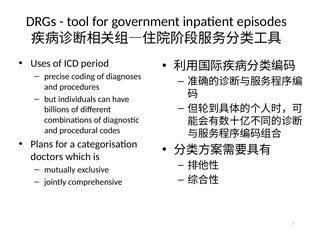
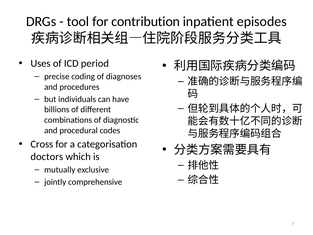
government: government -> contribution (146, 22)
Plans: Plans -> Cross (42, 144)
